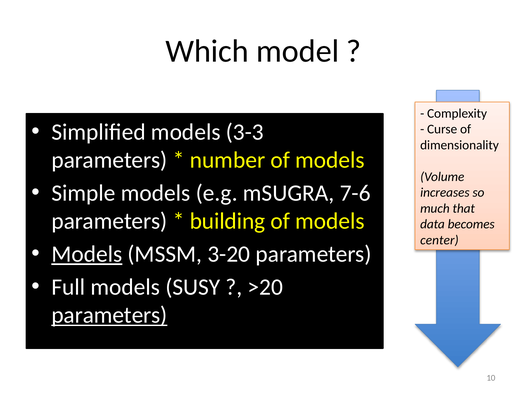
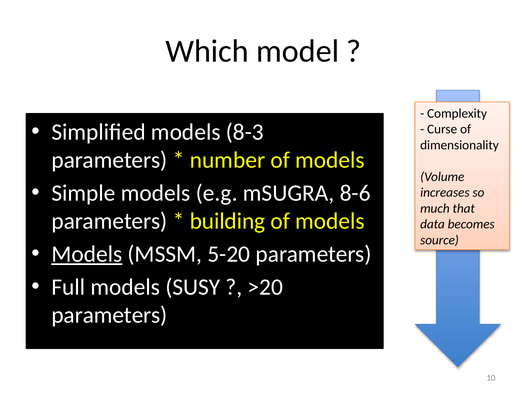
3-3: 3-3 -> 8-3 (245, 132)
7-6: 7-6 -> 8-6 (355, 193)
center: center -> source (440, 240)
3-20: 3-20 -> 5-20 (229, 254)
parameters underline: present -> none (109, 315)
